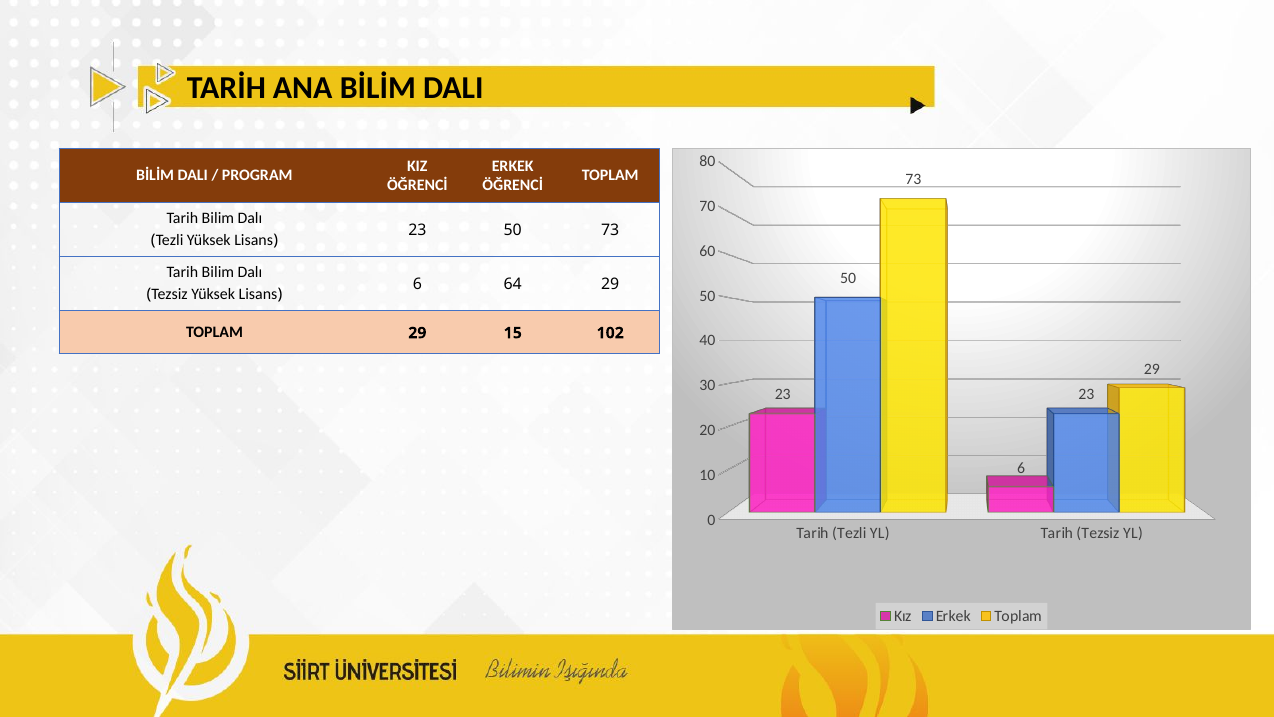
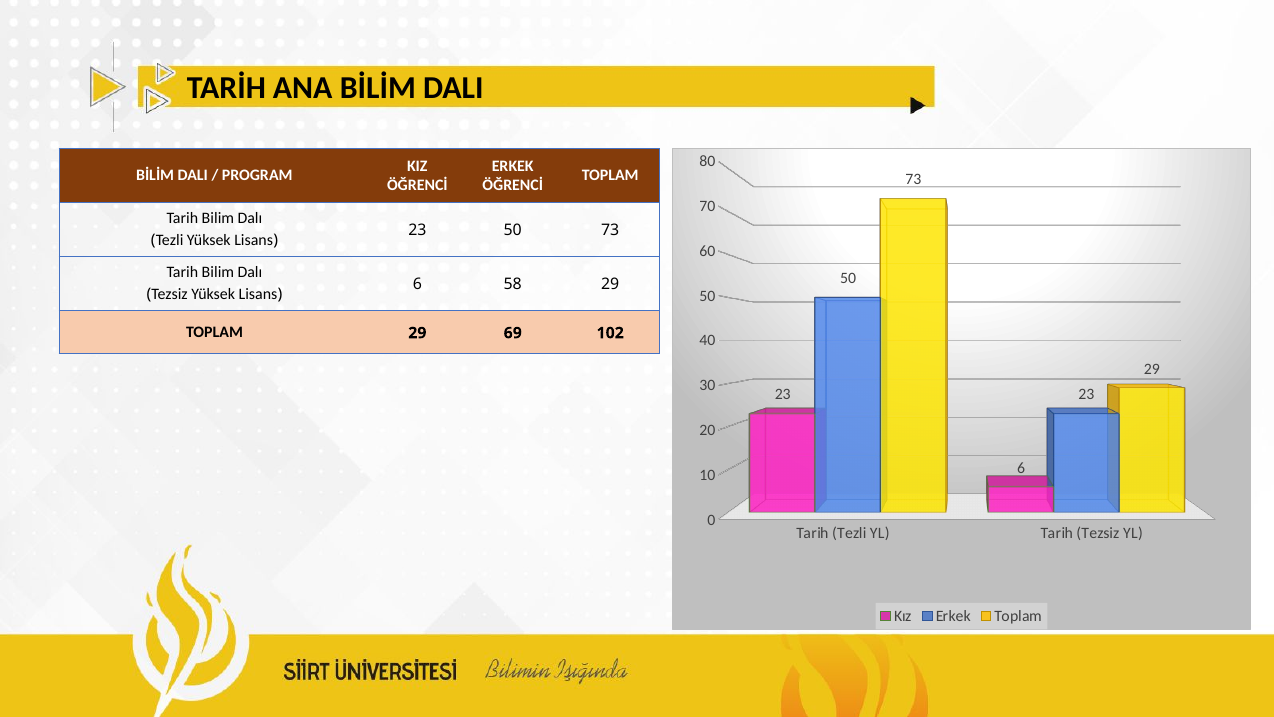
64: 64 -> 58 (513, 284)
15: 15 -> 69 (513, 333)
